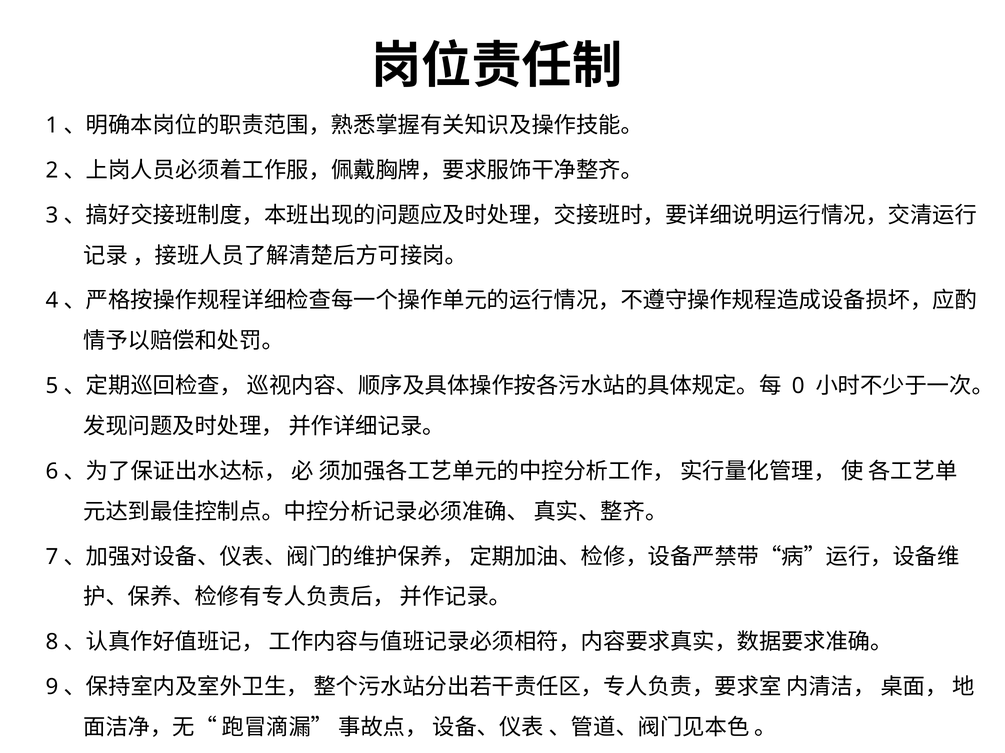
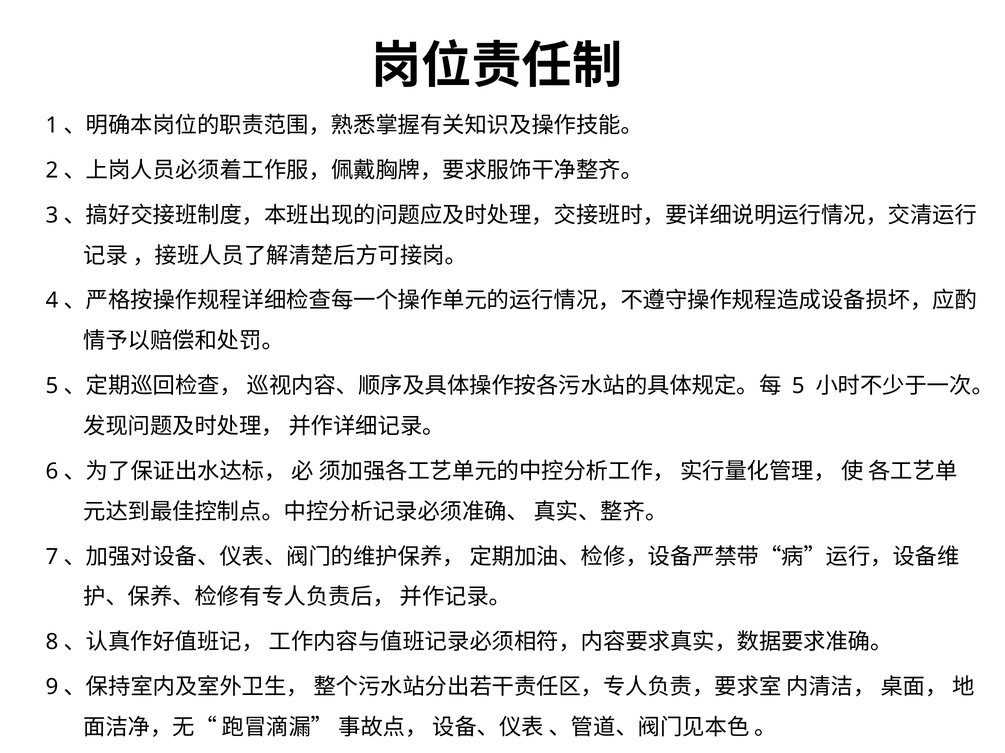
0: 0 -> 5 (798, 386)
